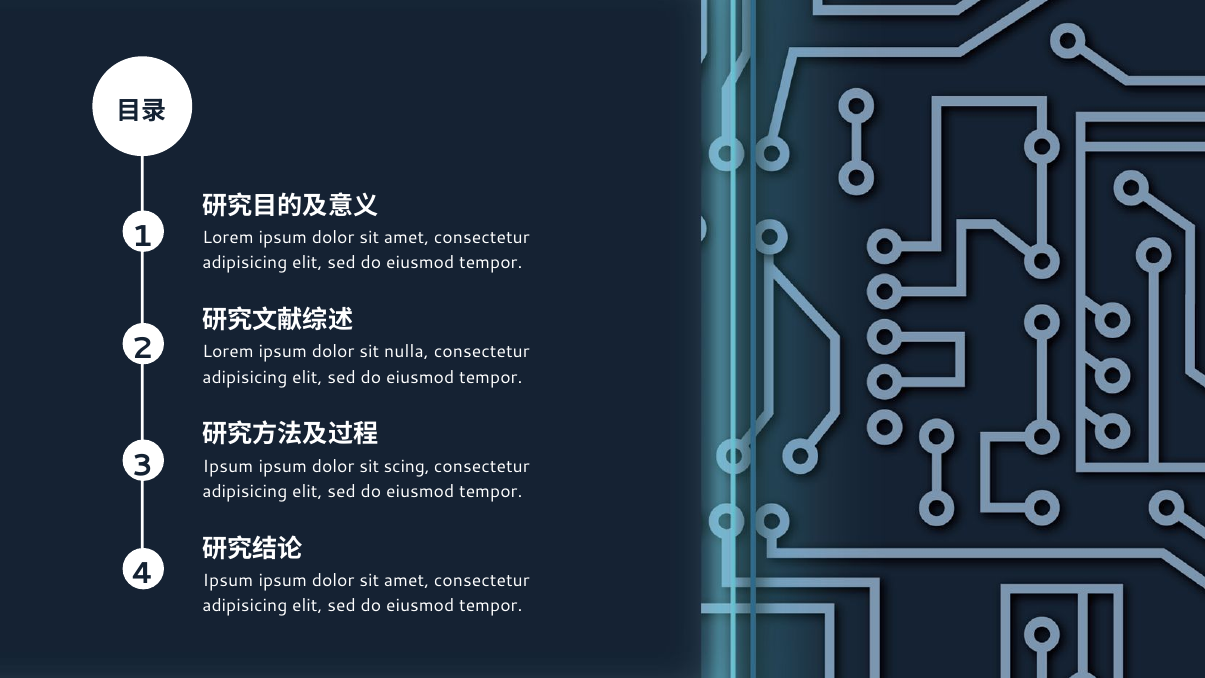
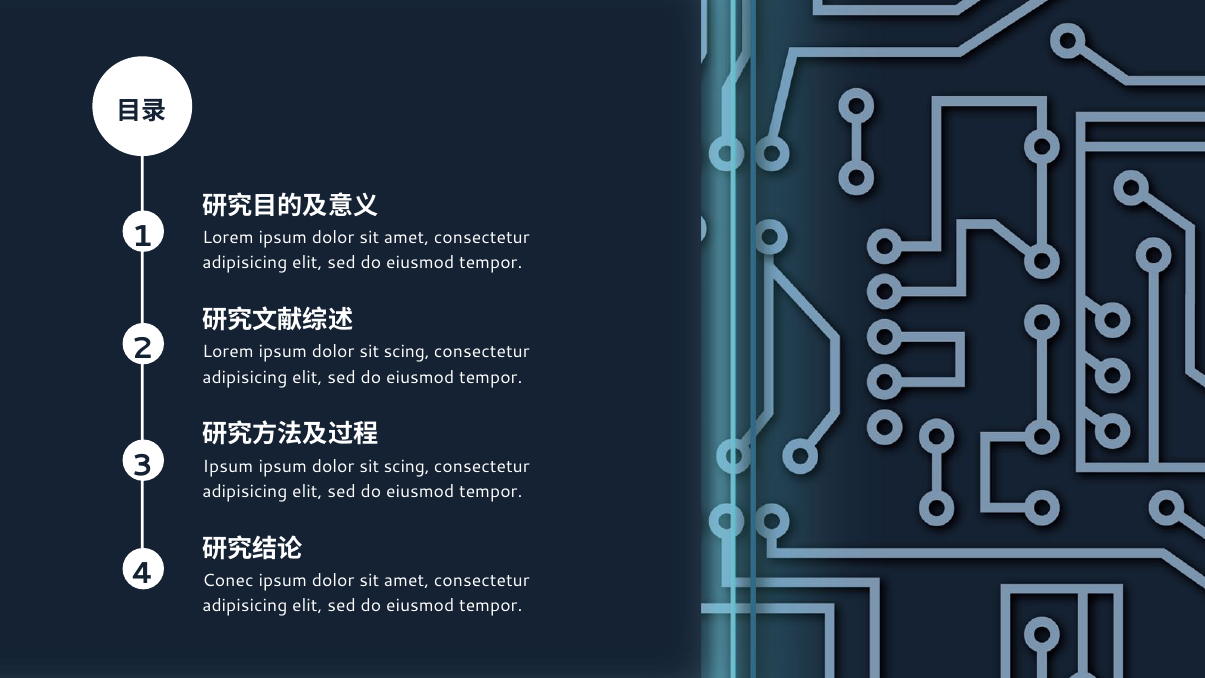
nulla: nulla -> scing (407, 352)
Ipsum: Ipsum -> Conec (228, 581)
